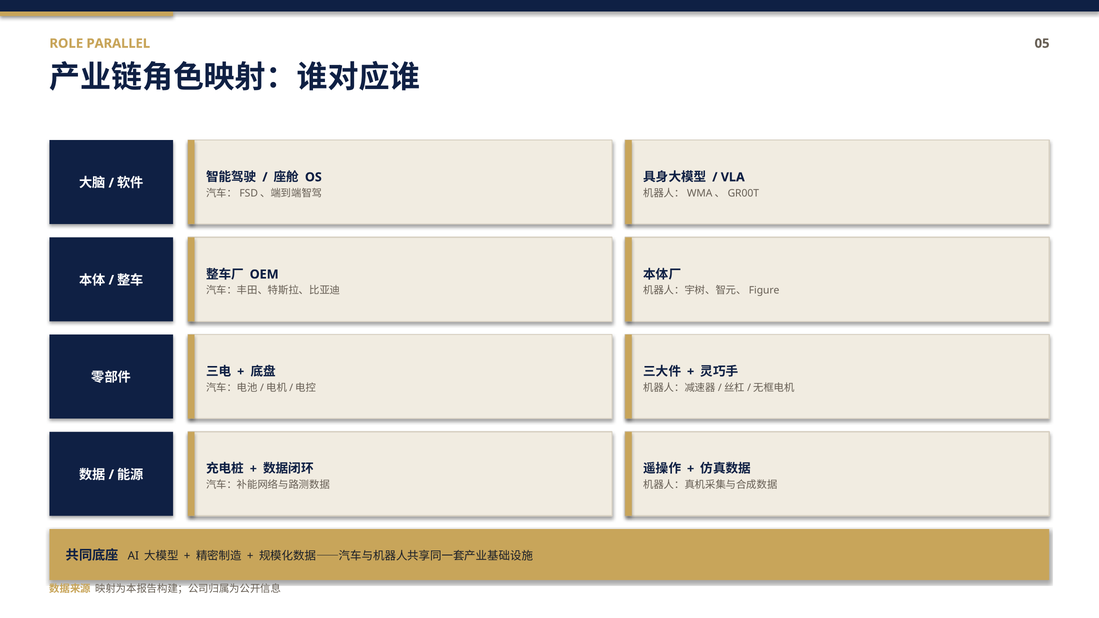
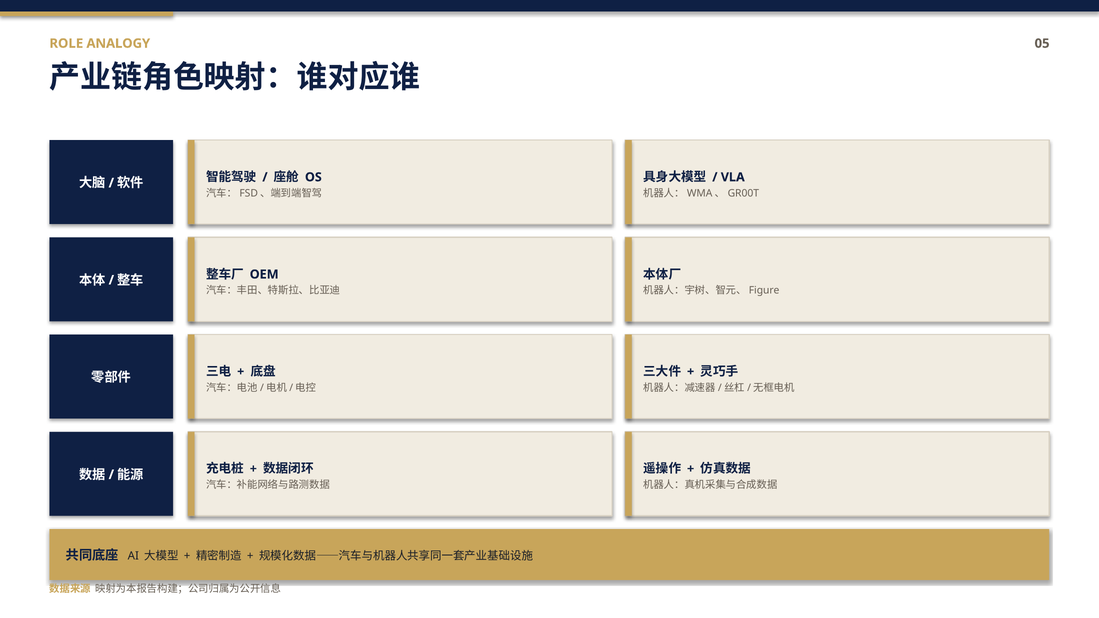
PARALLEL: PARALLEL -> ANALOGY (118, 43)
